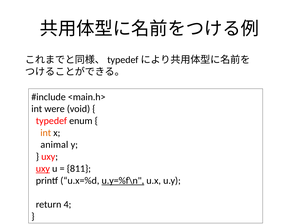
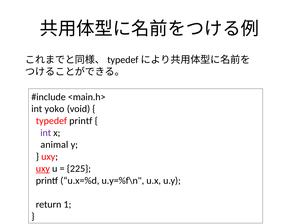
were: were -> yoko (54, 109)
typedef enum: enum -> printf (81, 121)
int colour: orange -> purple (46, 133)
811: 811 -> 225 (79, 169)
u.y=%f\n underline: present -> none (123, 181)
4: 4 -> 1 (67, 205)
